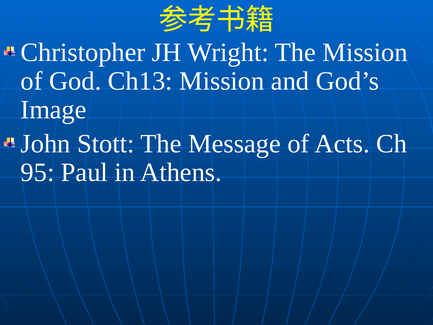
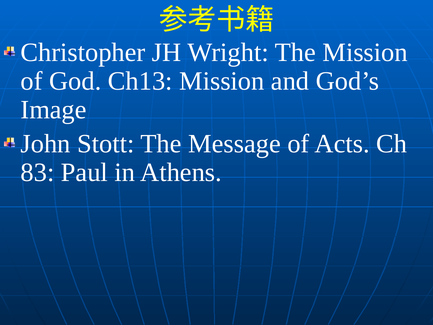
95: 95 -> 83 (37, 172)
